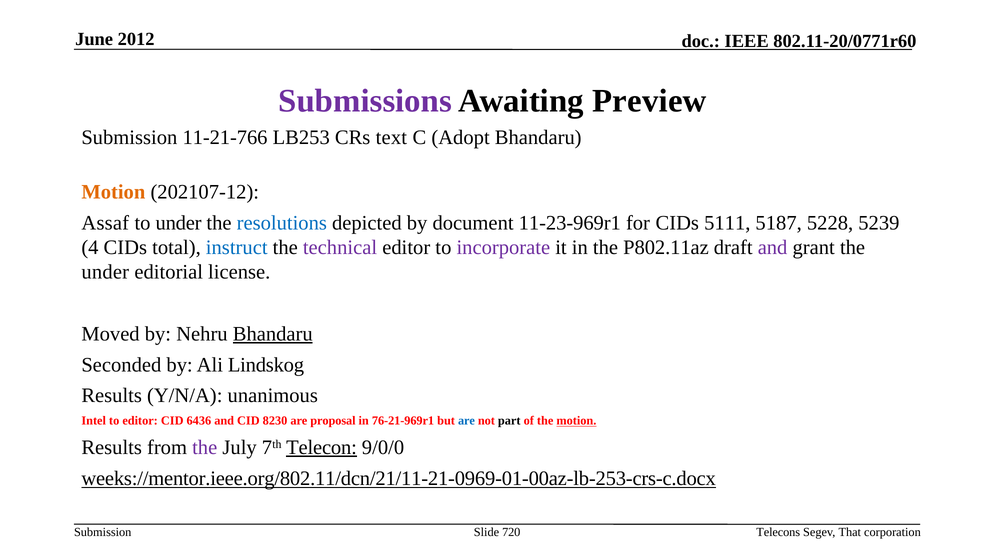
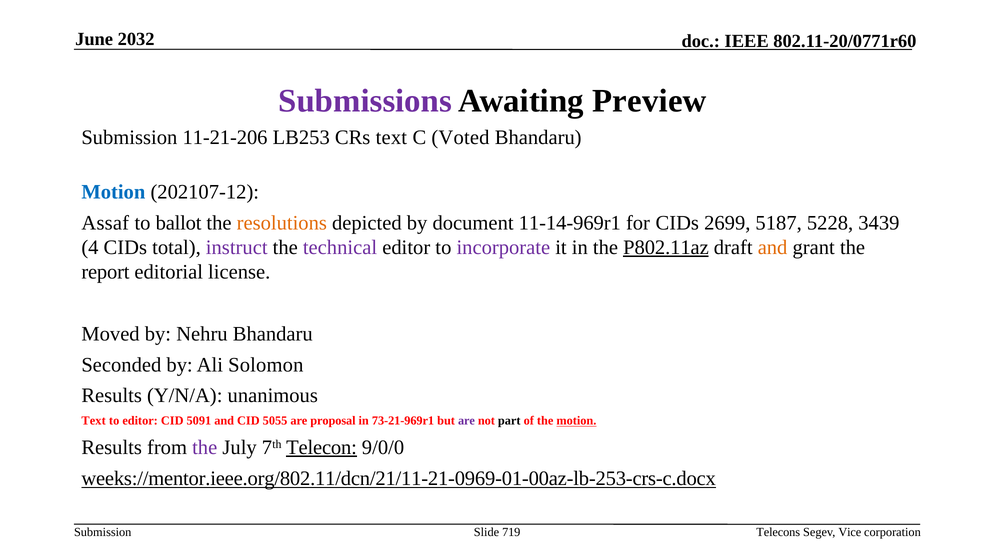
2012: 2012 -> 2032 (136, 39)
11-21-766: 11-21-766 -> 11-21-206 (225, 138)
Adopt: Adopt -> Voted (460, 138)
Motion colour: orange -> blue (113, 192)
to under: under -> ballot (179, 223)
resolutions colour: blue -> orange (282, 223)
11-23-969r1: 11-23-969r1 -> 11-14-969r1 (570, 223)
5111: 5111 -> 2699 (727, 223)
5239: 5239 -> 3439 (879, 223)
instruct colour: blue -> purple (237, 247)
P802.11az underline: none -> present (666, 247)
and colour: purple -> orange (773, 247)
under: under -> report (105, 272)
Bhandaru underline: present -> none (273, 334)
Lindskog: Lindskog -> Solomon (266, 364)
Intel: Intel -> Text (94, 421)
6436: 6436 -> 5091 (199, 421)
8230: 8230 -> 5055 (275, 421)
76-21-969r1: 76-21-969r1 -> 73-21-969r1 (403, 421)
are colour: blue -> purple (466, 421)
720: 720 -> 719 (511, 532)
That: That -> Vice (850, 532)
